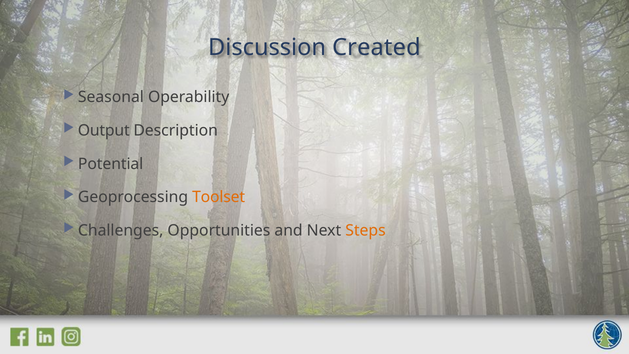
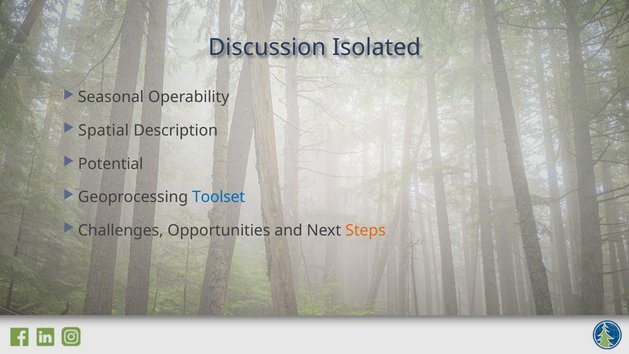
Created: Created -> Isolated (377, 47)
Output: Output -> Spatial (104, 130)
Toolset colour: orange -> blue (219, 197)
